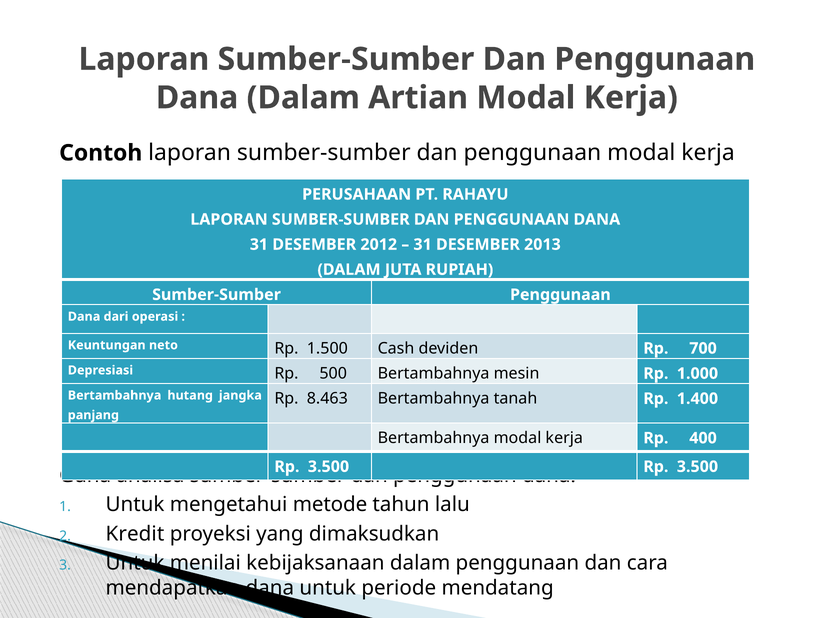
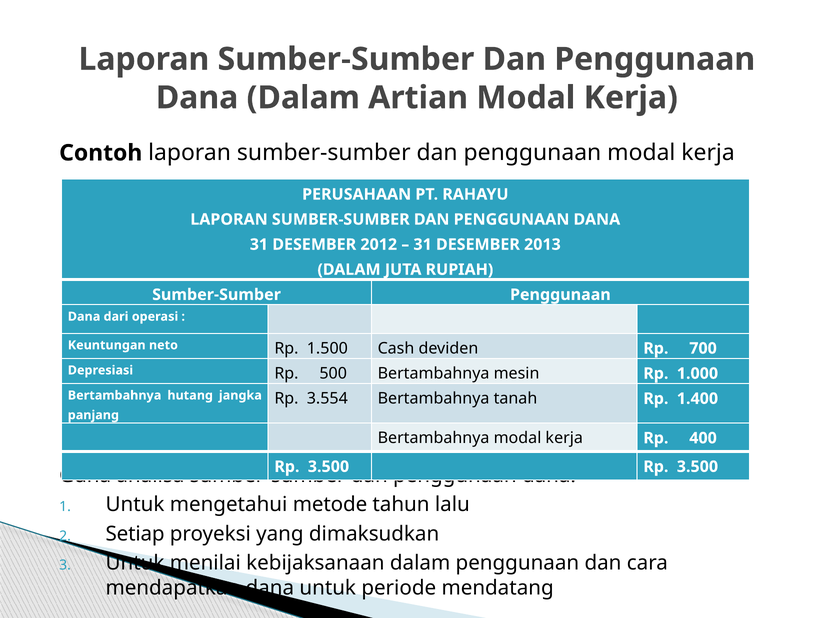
8.463: 8.463 -> 3.554 (327, 399)
Kredit: Kredit -> Setiap (135, 534)
